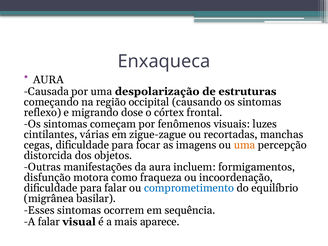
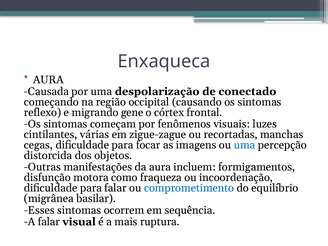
estruturas: estruturas -> conectado (247, 91)
dose: dose -> gene (132, 112)
uma colour: orange -> blue (244, 145)
aparece: aparece -> ruptura (160, 222)
